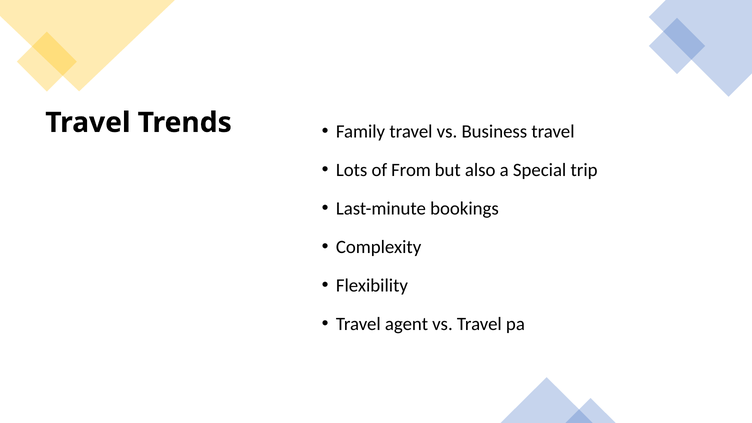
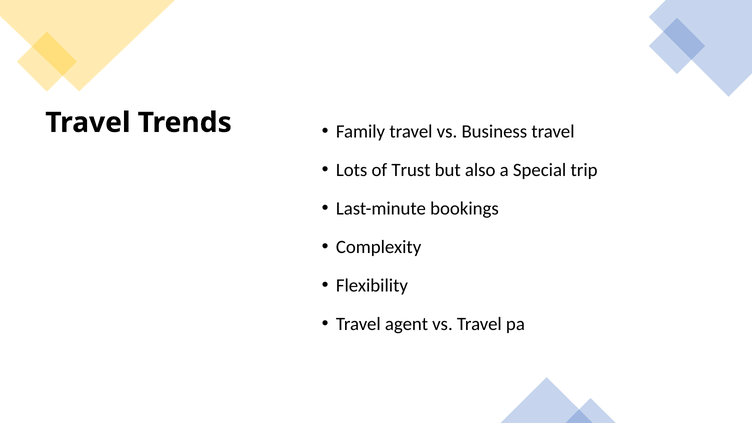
From: From -> Trust (411, 170)
